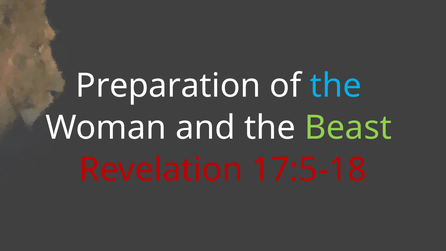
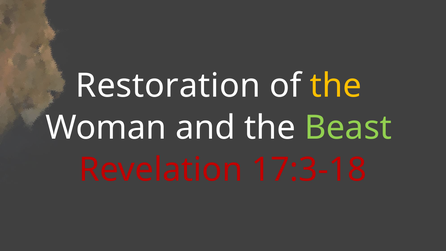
Preparation: Preparation -> Restoration (168, 86)
the colour: light blue -> yellow (336, 86)
17:5-18: 17:5-18 -> 17:3-18 (309, 170)
